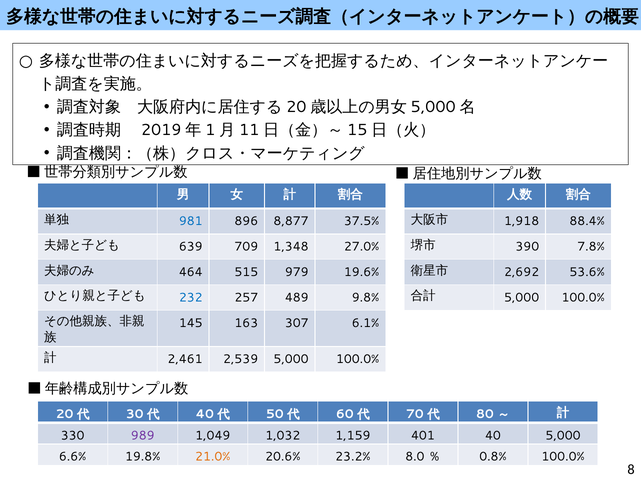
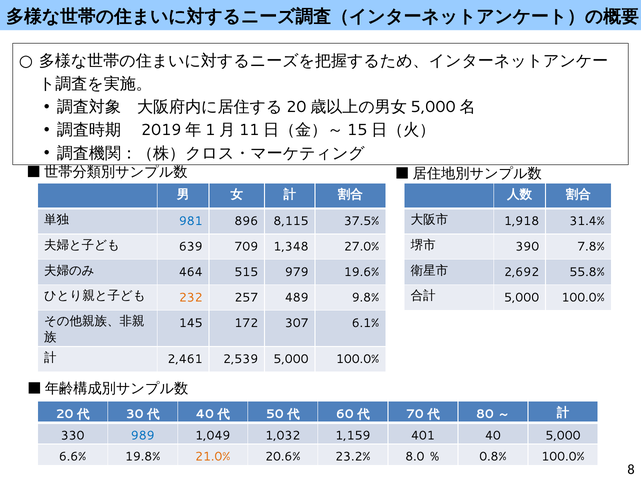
8,877: 8,877 -> 8,115 (291, 222)
88.4%: 88.4% -> 31.4% (587, 222)
53.6%: 53.6% -> 55.8% (587, 273)
232 colour: blue -> orange (191, 298)
163: 163 -> 172 (246, 323)
989 colour: purple -> blue (143, 436)
